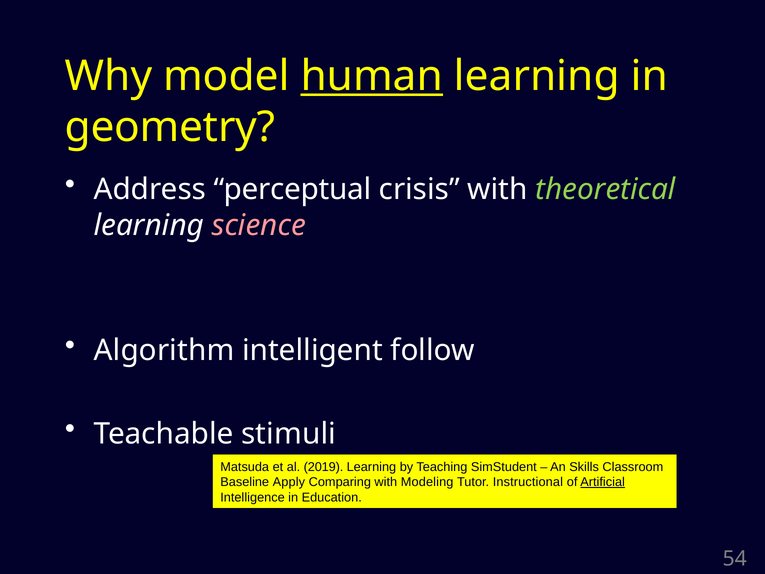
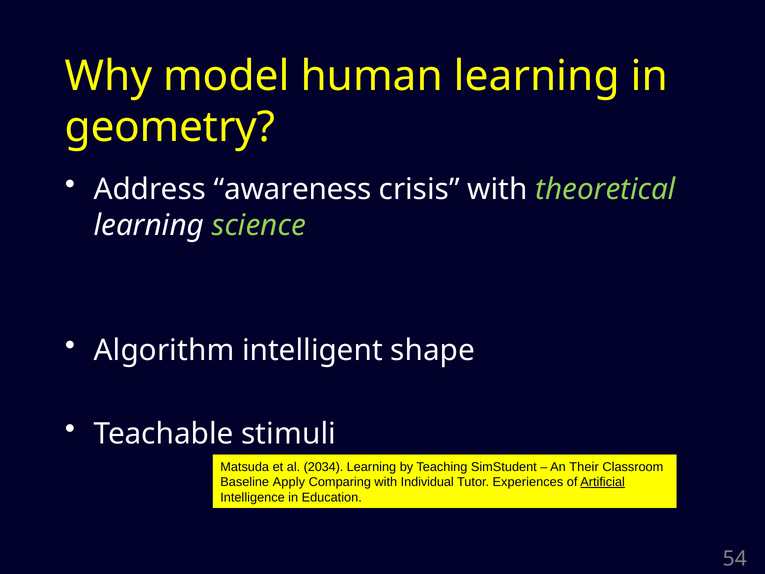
human underline: present -> none (372, 76)
perceptual: perceptual -> awareness (293, 189)
science colour: pink -> light green (259, 225)
follow: follow -> shape (433, 350)
2019: 2019 -> 2034 (323, 467)
Skills: Skills -> Their (584, 467)
Modeling: Modeling -> Individual (427, 482)
Instructional: Instructional -> Experiences (528, 482)
